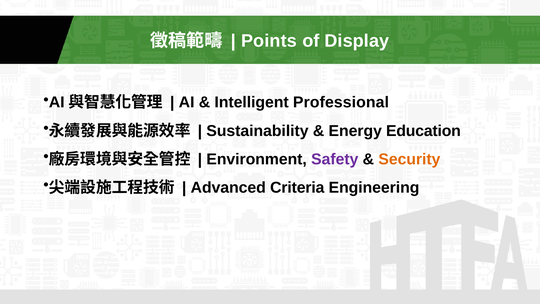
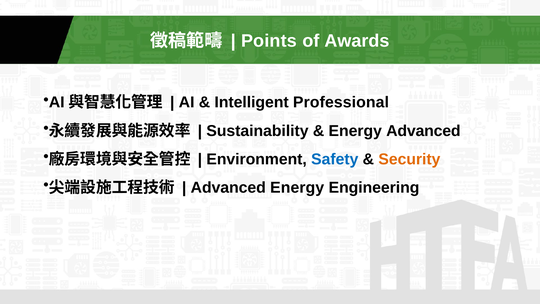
Display: Display -> Awards (357, 41)
Energy Education: Education -> Advanced (423, 131)
Safety colour: purple -> blue (335, 159)
Advanced Criteria: Criteria -> Energy (297, 187)
